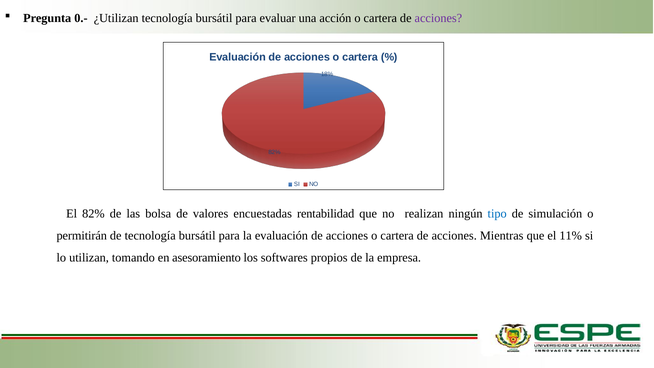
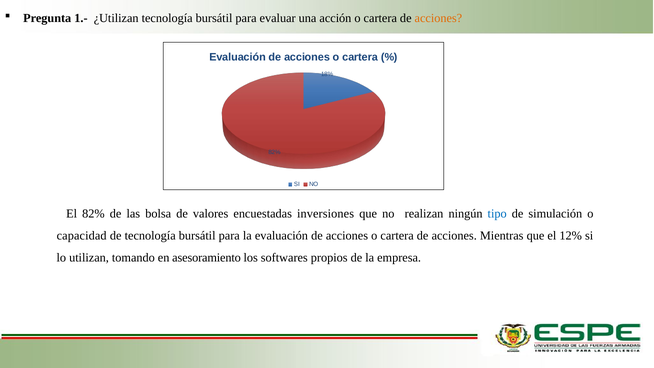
0.-: 0.- -> 1.- (81, 18)
acciones colour: purple -> orange (438, 18)
rentabilidad: rentabilidad -> inversiones (326, 214)
permitirán: permitirán -> capacidad (82, 236)
11%: 11% -> 12% (571, 236)
